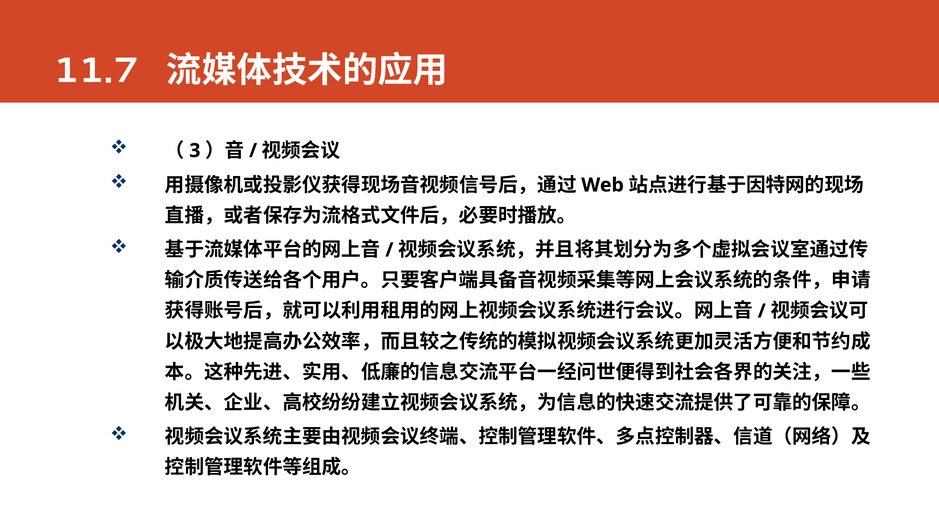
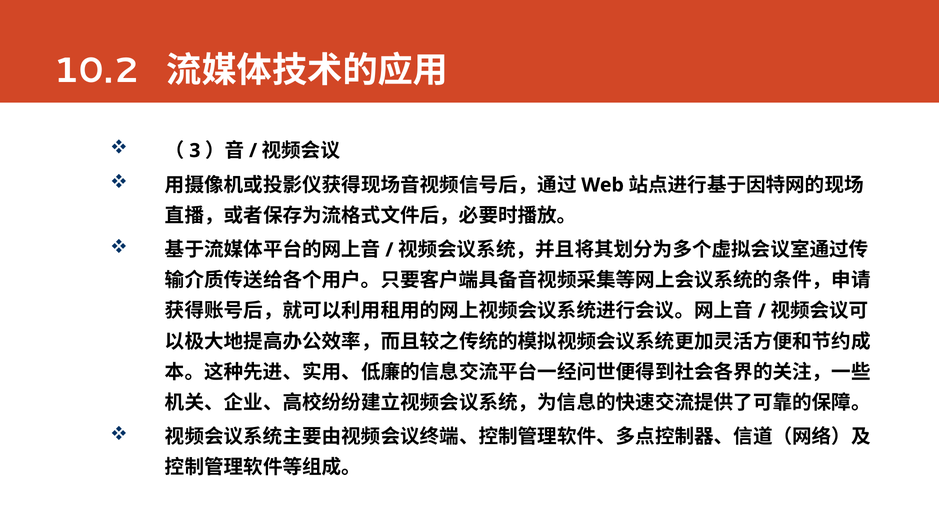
11.7: 11.7 -> 10.2 (96, 71)
